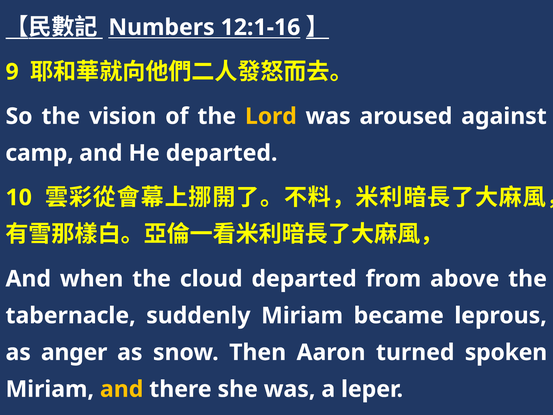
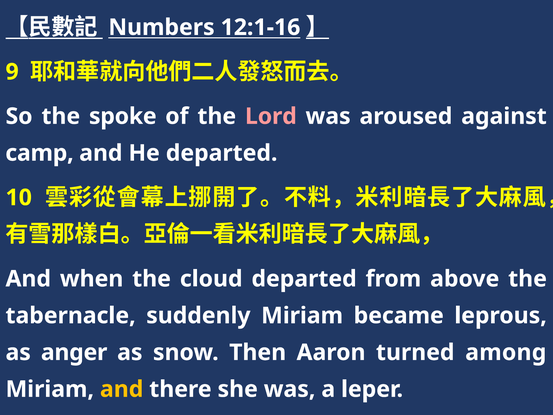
vision: vision -> spoke (123, 116)
Lord colour: yellow -> pink (271, 116)
spoken: spoken -> among (506, 352)
